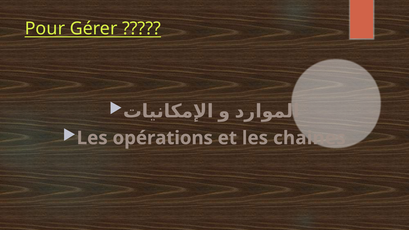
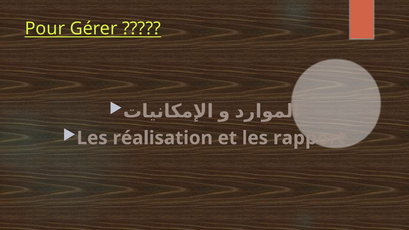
opérations: opérations -> réalisation (163, 138)
chaines: chaines -> rapport (309, 138)
